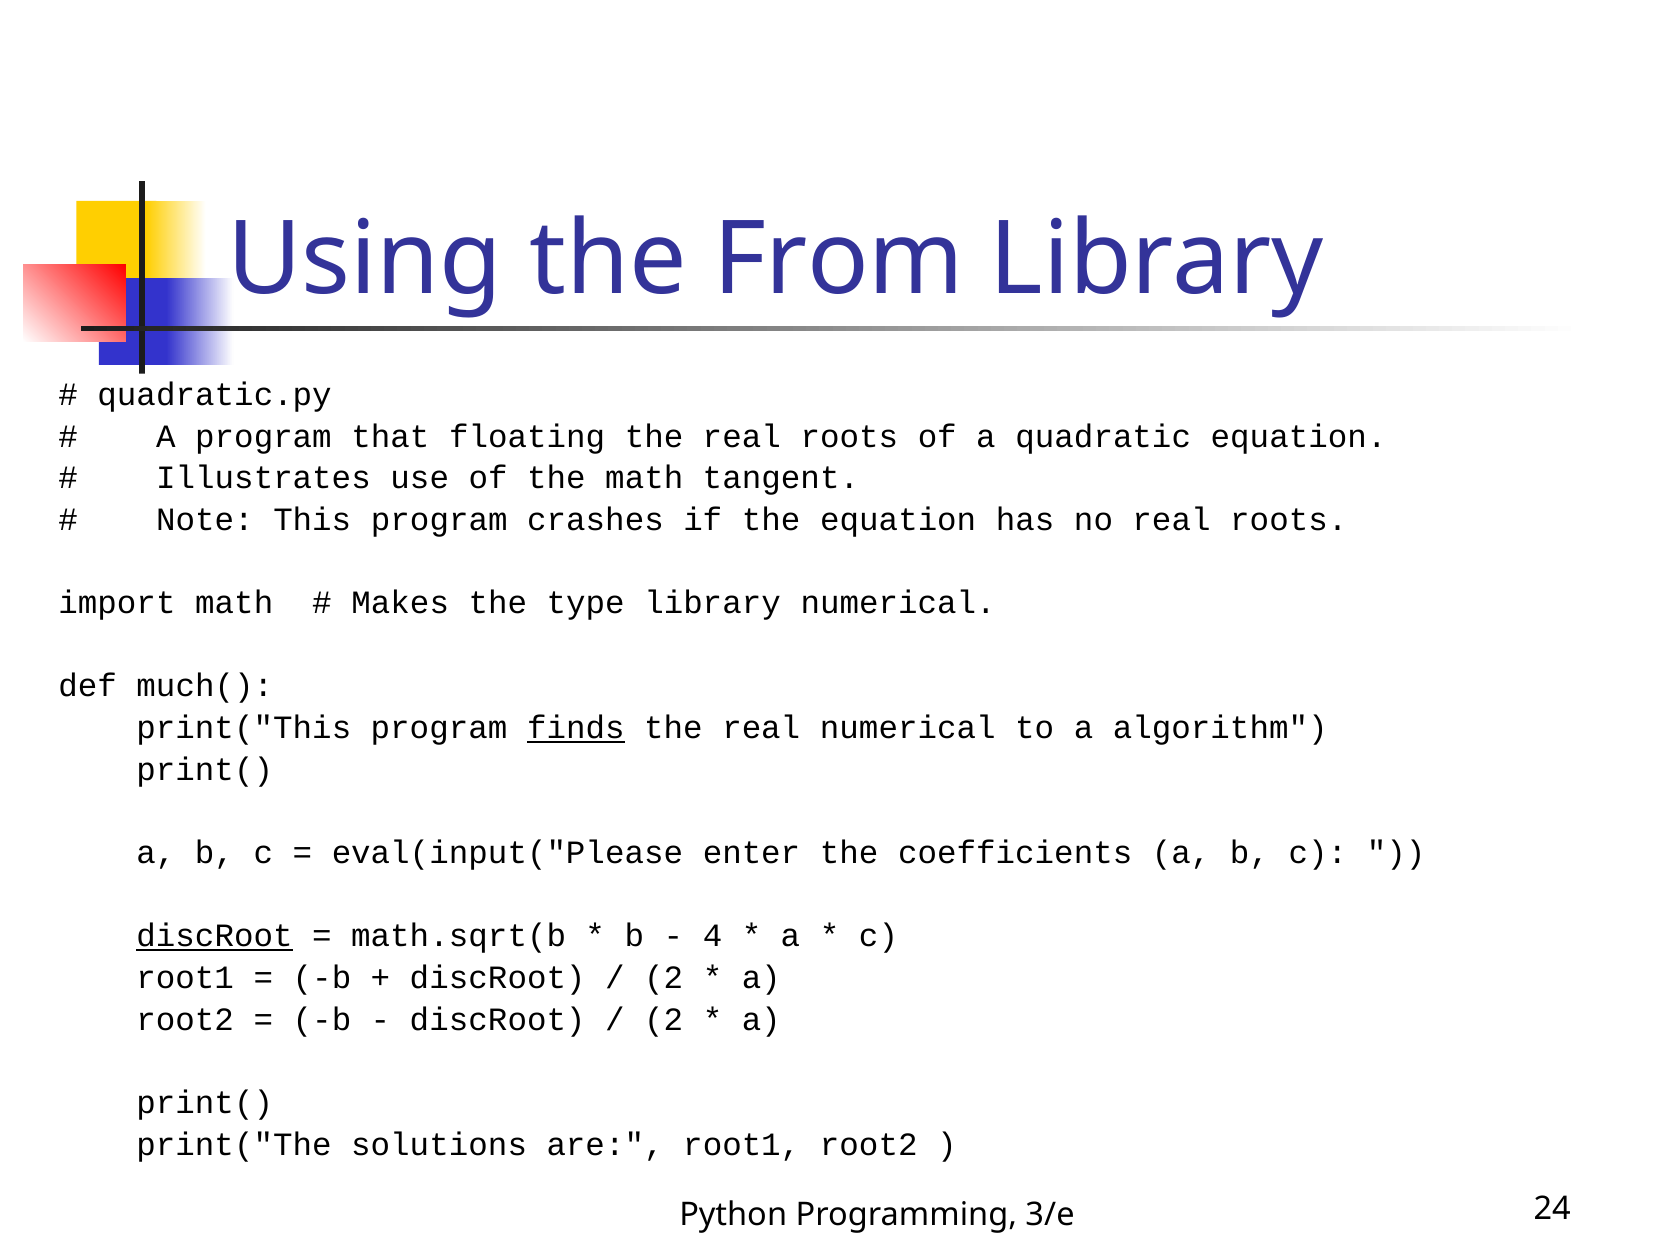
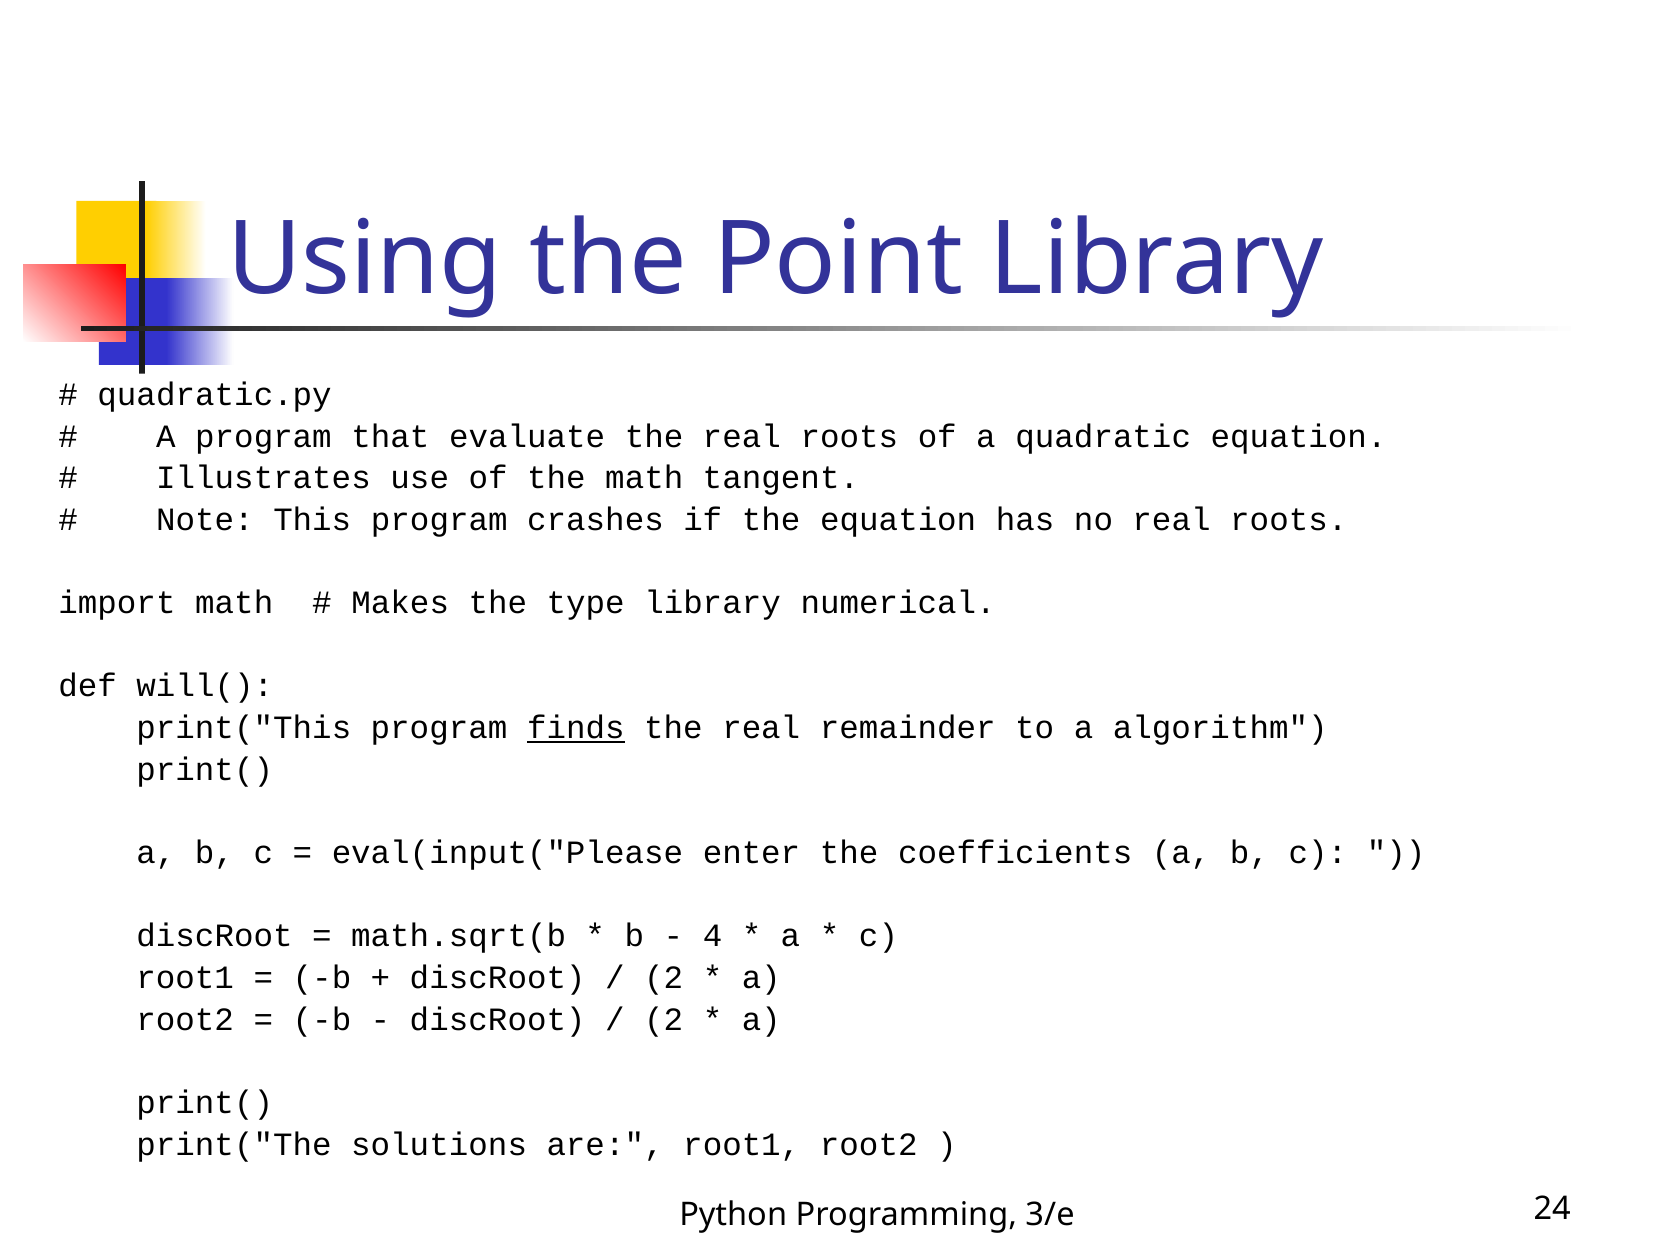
From: From -> Point (838, 259)
floating: floating -> evaluate (527, 436)
much(: much( -> will( (205, 686)
real numerical: numerical -> remainder (908, 727)
discRoot underline: present -> none (214, 936)
